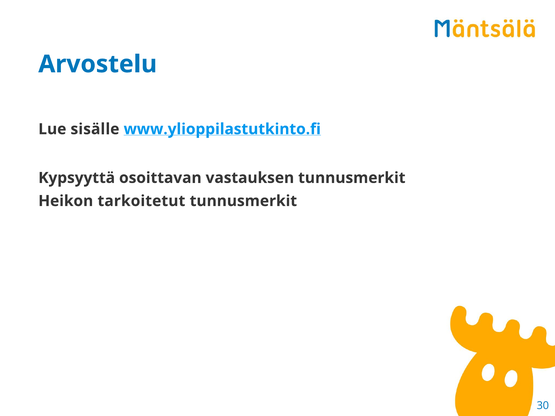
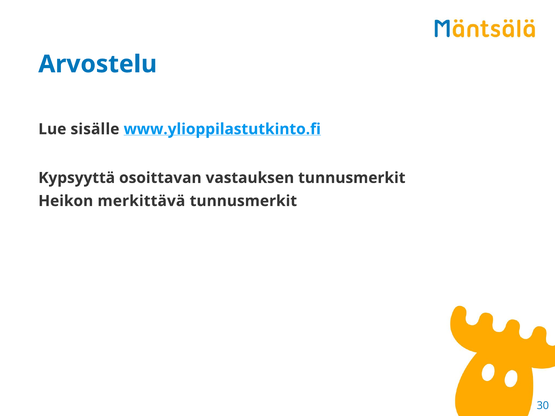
tarkoitetut: tarkoitetut -> merkittävä (141, 201)
